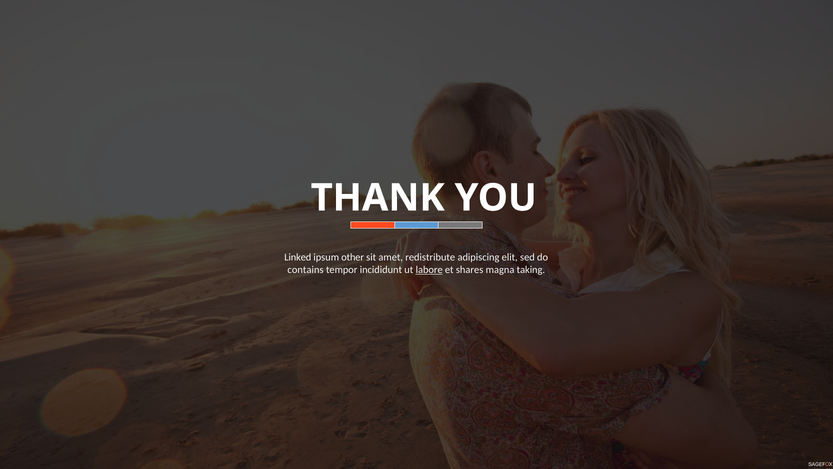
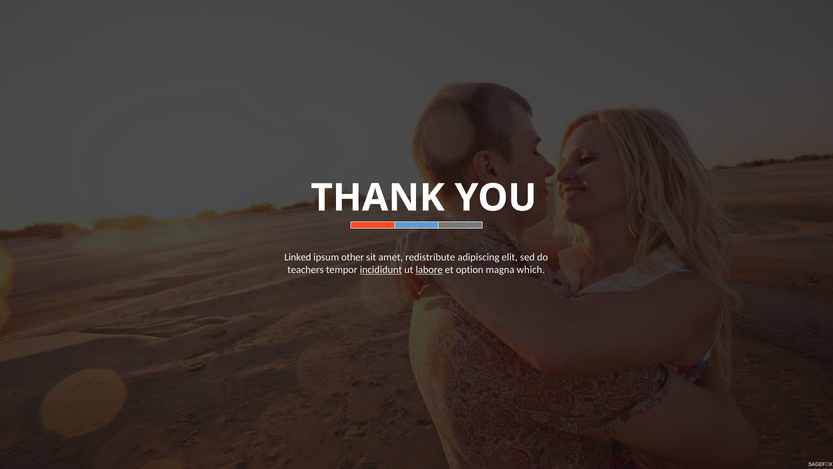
contains: contains -> teachers (306, 270)
incididunt underline: none -> present (381, 270)
shares: shares -> option (470, 270)
taking: taking -> which (531, 270)
